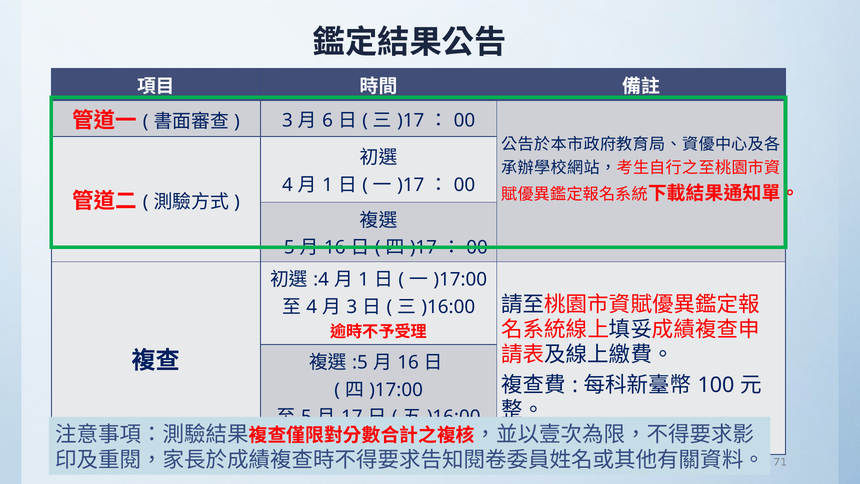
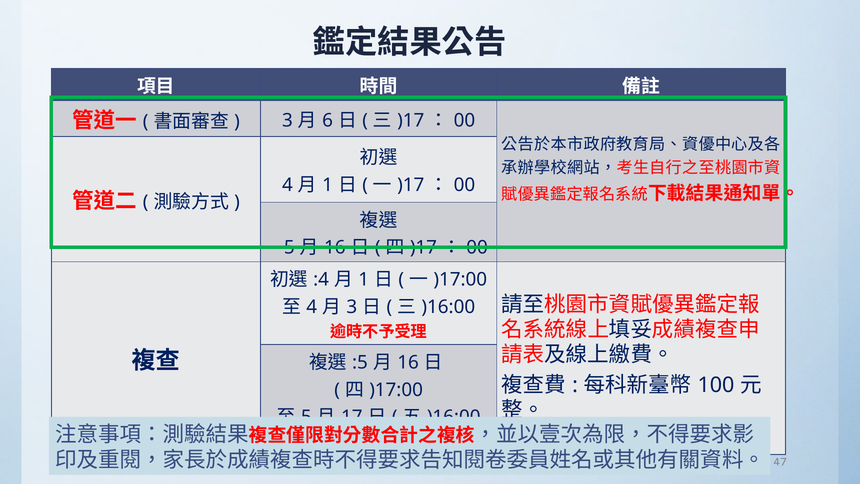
71: 71 -> 47 (780, 462)
